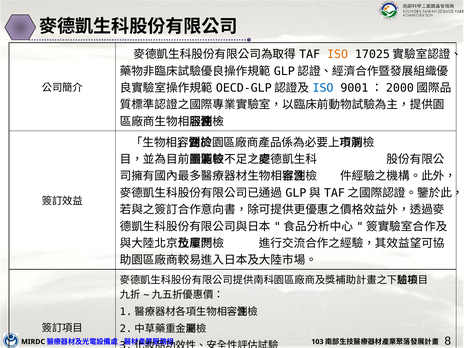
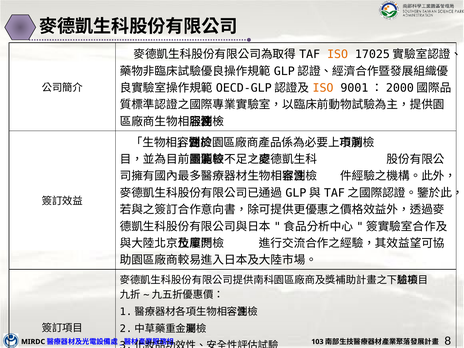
ISO colour: blue -> orange (323, 88)
